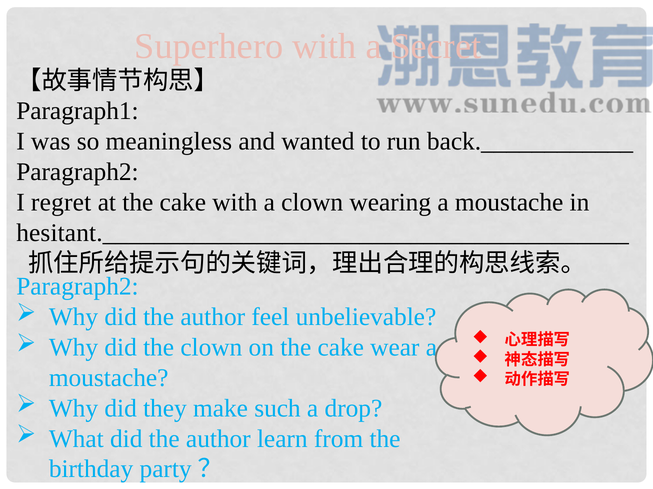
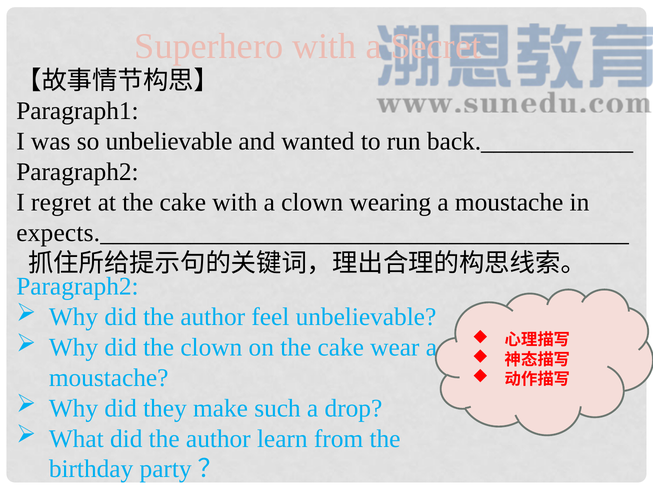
so meaningless: meaningless -> unbelievable (169, 142)
hesitant._________________________________________: hesitant._________________________________________ -> expects._________________________________________ (323, 233)
